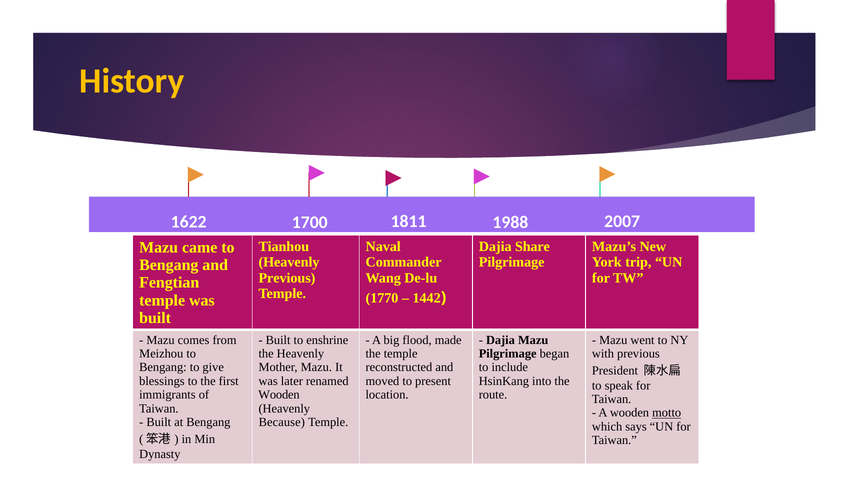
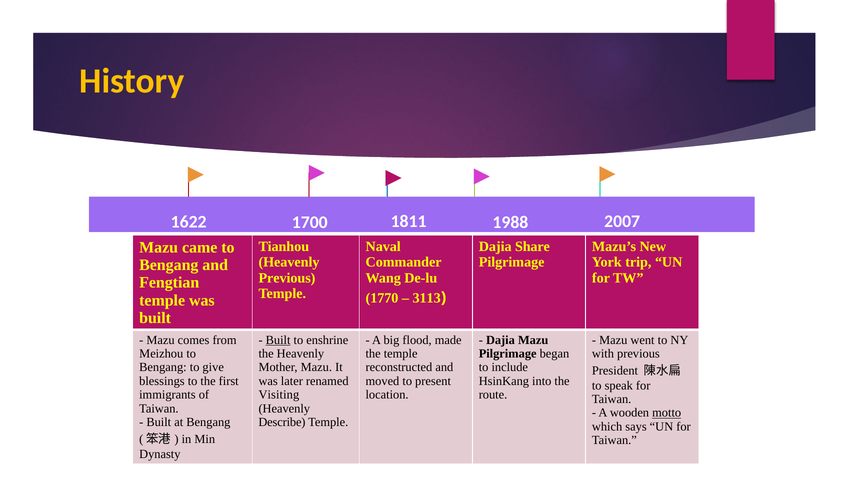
1442: 1442 -> 3113 (427, 298)
Built underline: none -> present (278, 340)
Wooden: Wooden -> Visiting (279, 394)
Because: Because -> Describe (282, 422)
